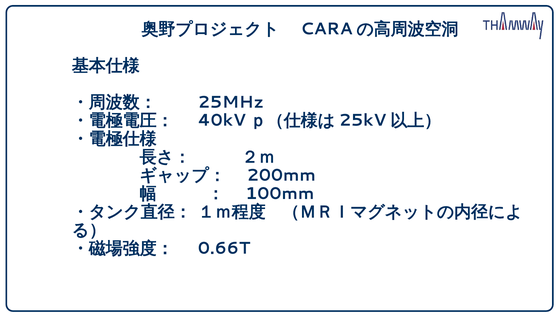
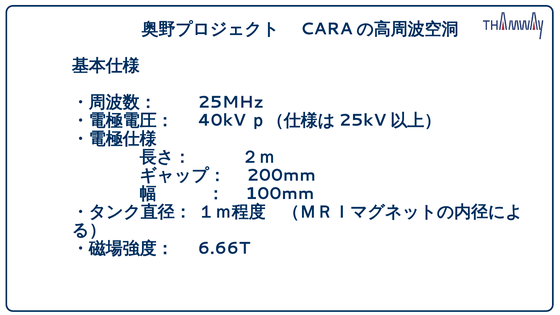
0.66T: 0.66T -> 6.66T (224, 248)
